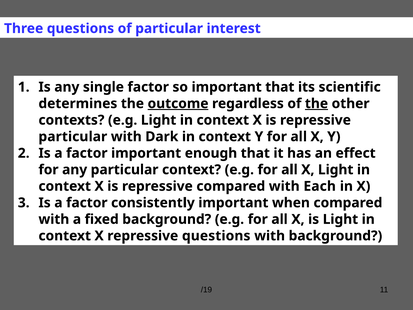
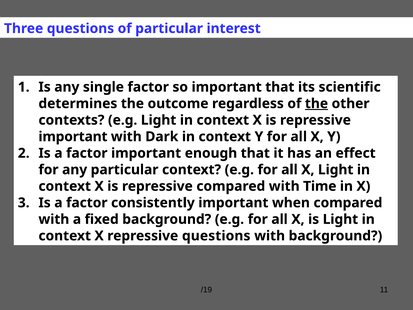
outcome underline: present -> none (178, 103)
particular: particular -> important (73, 137)
Each: Each -> Time (320, 186)
